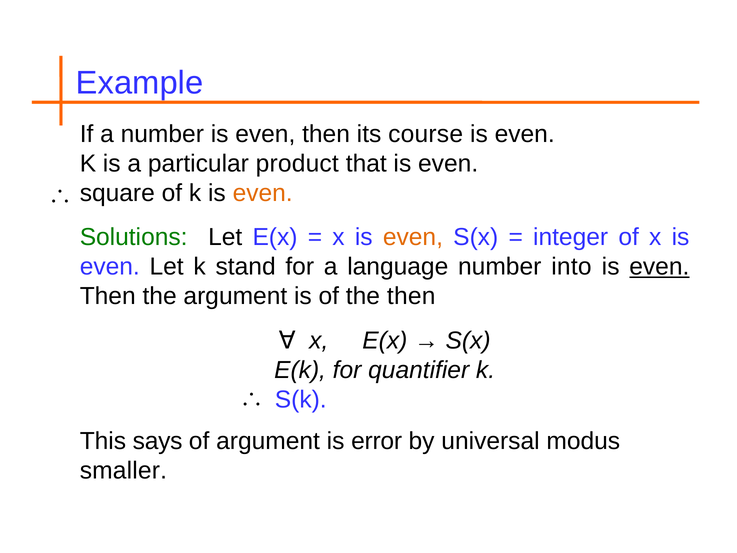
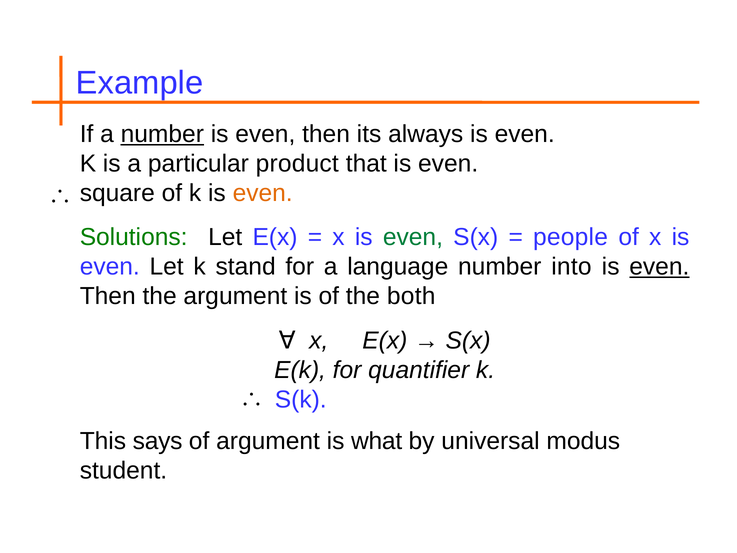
number underline: none -> present (162, 134)
course: course -> always (426, 134)
even colour: orange -> green (413, 237)
integer: integer -> people (570, 237)
the then: then -> both (411, 296)
error: error -> what (377, 441)
smaller: smaller -> student (123, 471)
